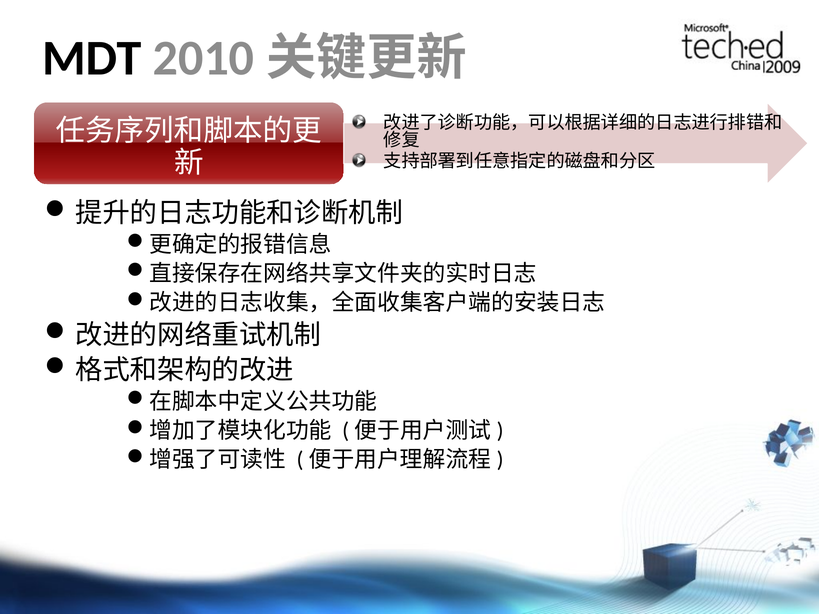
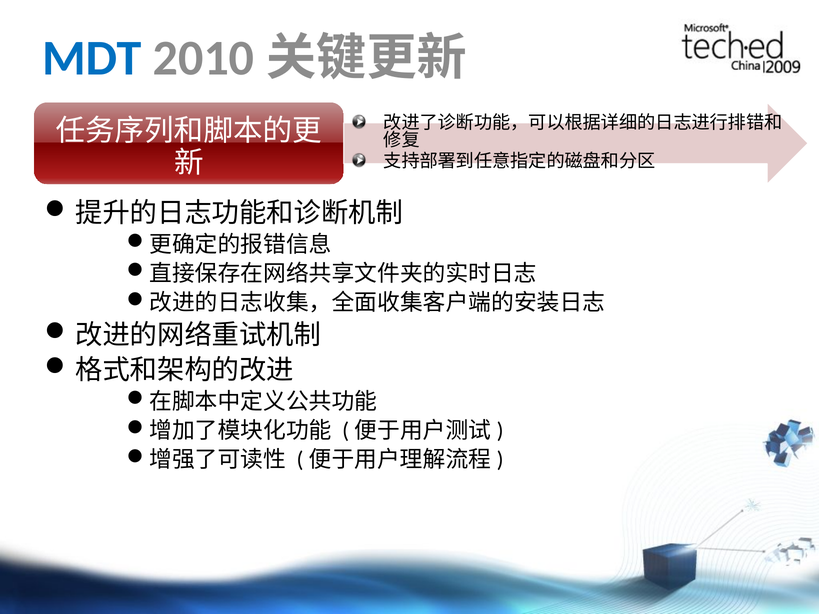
MDT colour: black -> blue (92, 58)
